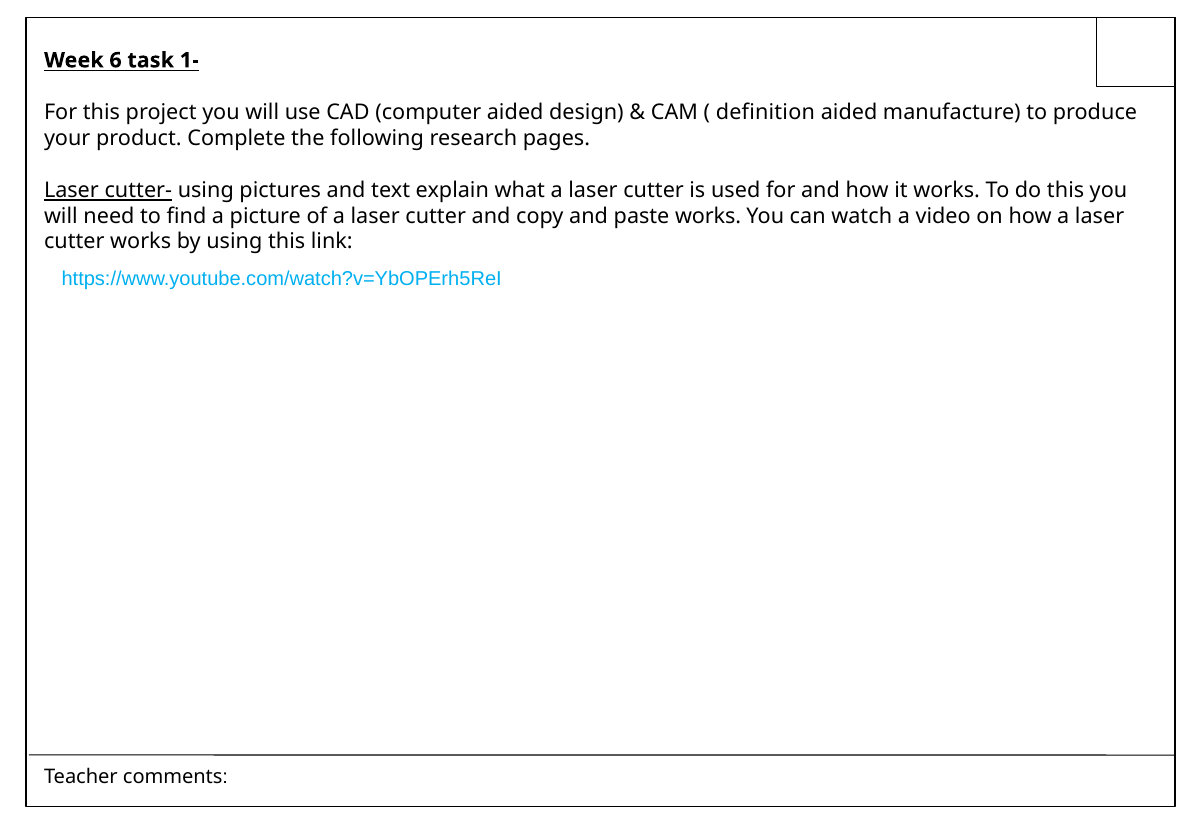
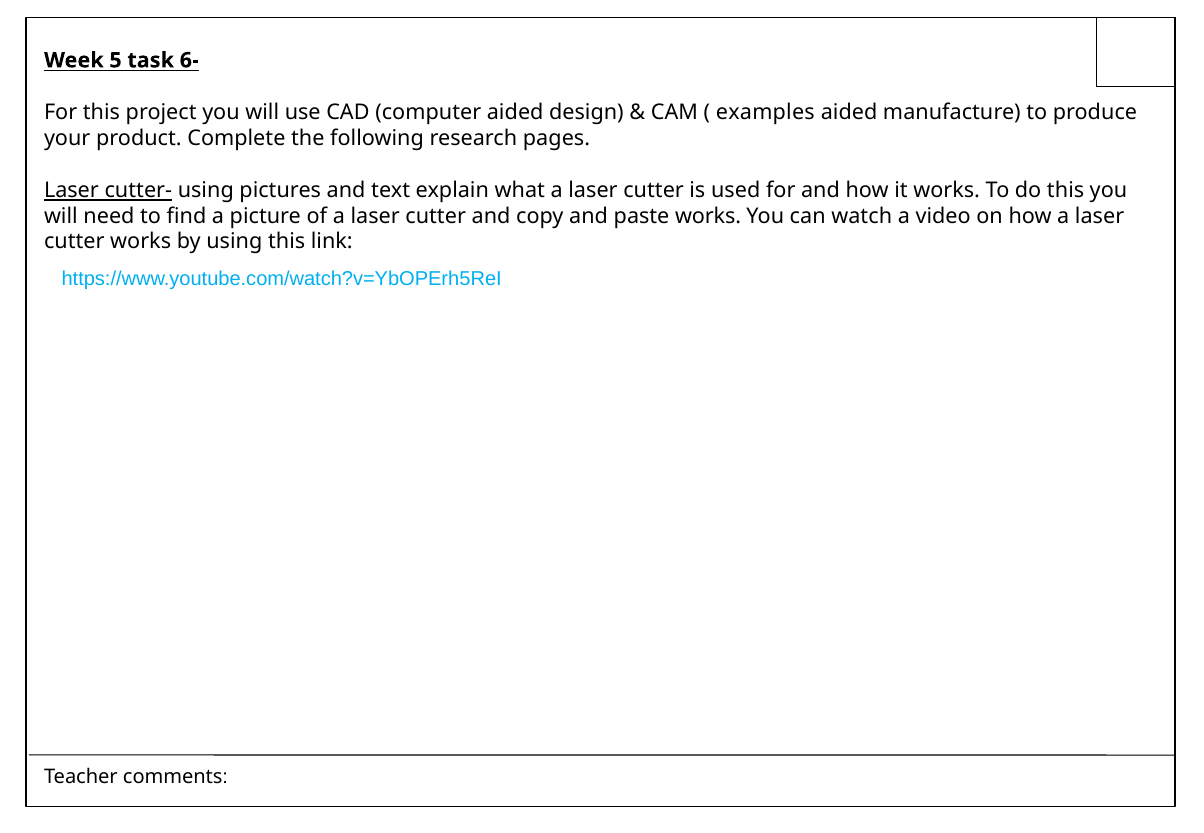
6: 6 -> 5 (116, 60)
1-: 1- -> 6- (189, 60)
definition: definition -> examples (765, 112)
